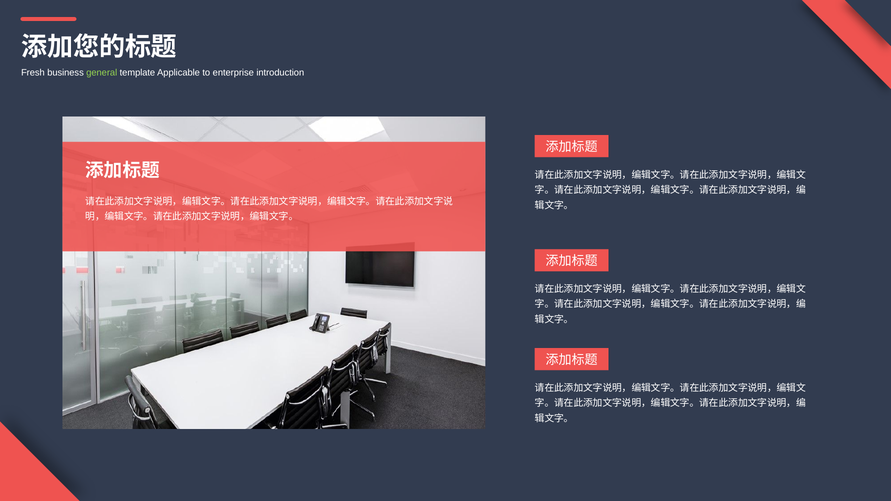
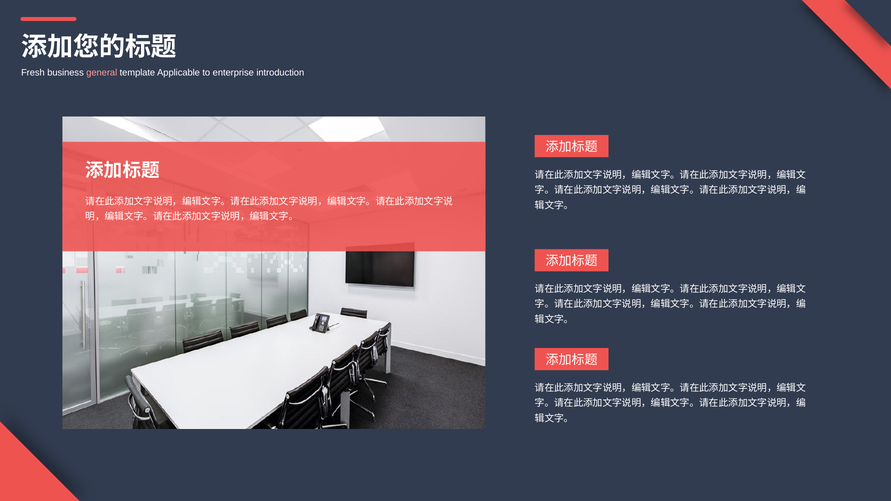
general colour: light green -> pink (102, 73)
